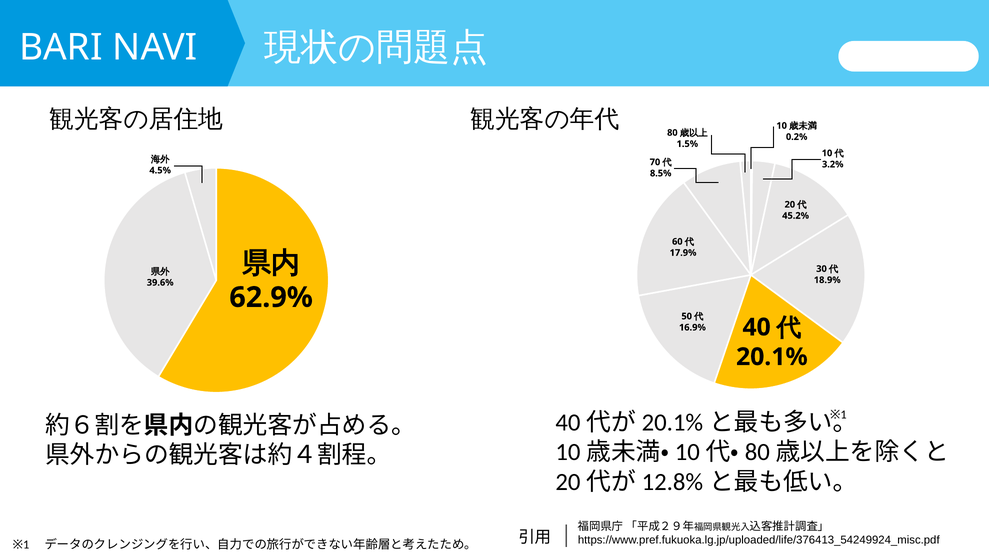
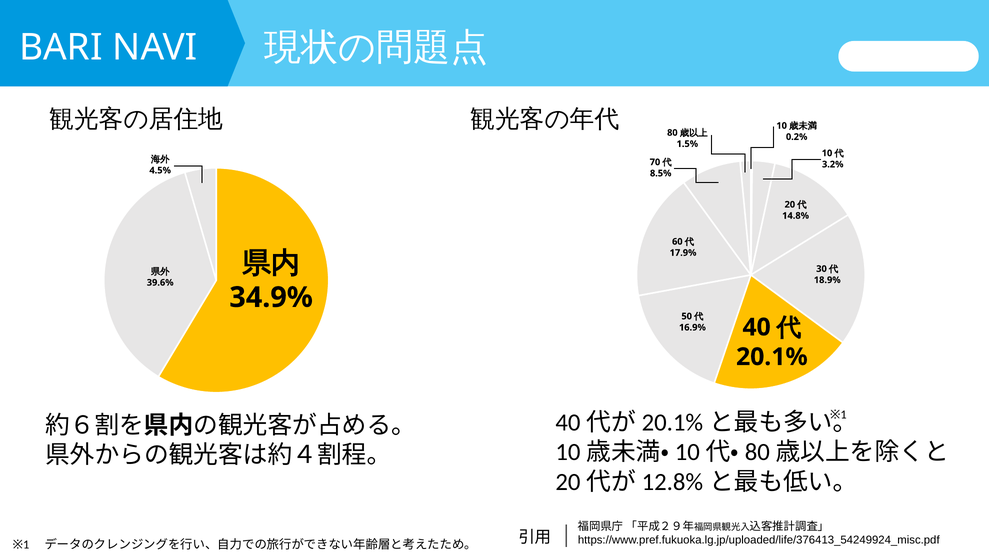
45.2%: 45.2% -> 14.8% (796, 216)
62.9%: 62.9% -> 34.9% (271, 298)
